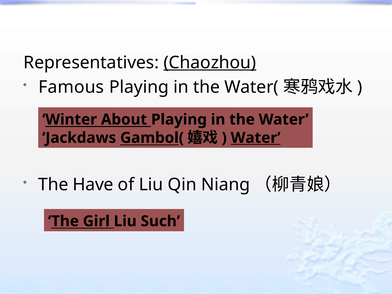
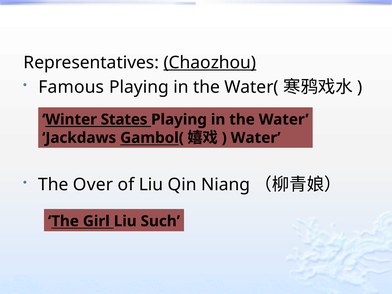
About: About -> States (124, 119)
Water underline: present -> none (256, 138)
Have: Have -> Over (93, 185)
